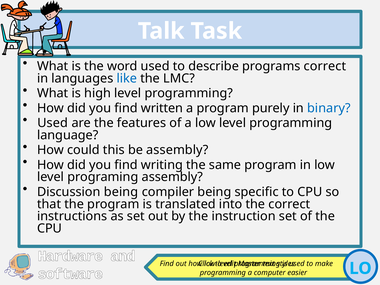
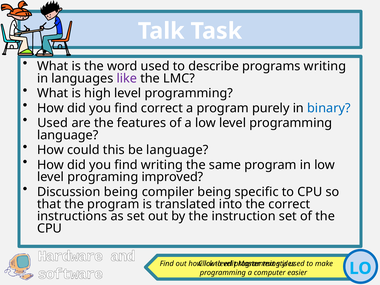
programs correct: correct -> writing (325, 66)
like colour: blue -> purple (127, 78)
find written: written -> correct (162, 108)
be assembly: assembly -> language (177, 150)
programing assembly: assembly -> improved (172, 177)
